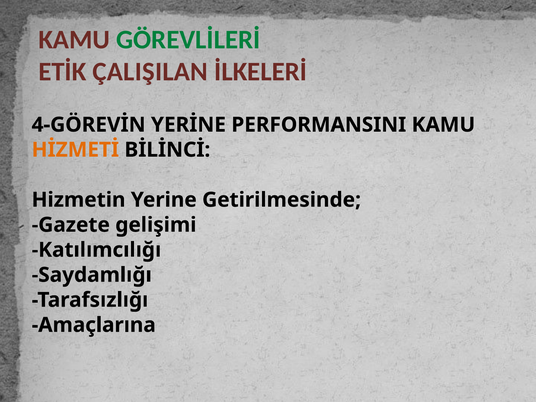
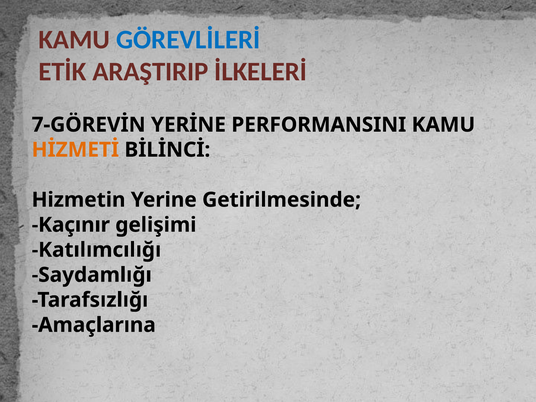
GÖREVLİLERİ colour: green -> blue (188, 40)
ÇALIŞILAN: ÇALIŞILAN -> ARAŞTIRIP (150, 72)
4-GÖREVİN: 4-GÖREVİN -> 7-GÖREVİN (89, 125)
Gazete: Gazete -> Kaçınır (71, 225)
